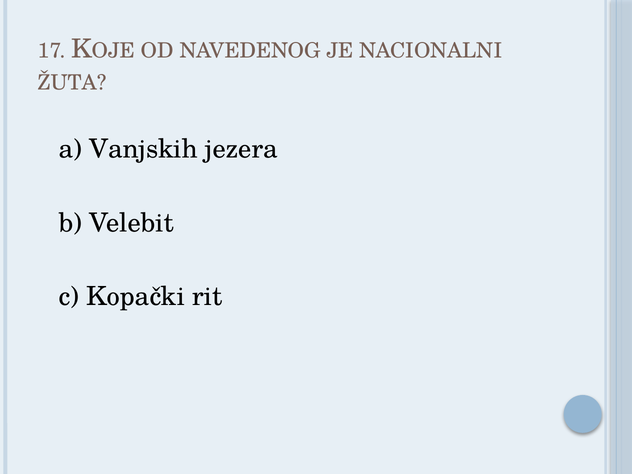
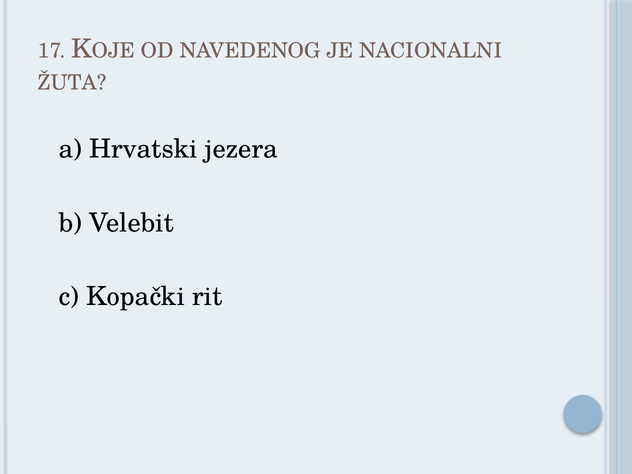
Vanjskih: Vanjskih -> Hrvatski (143, 149)
